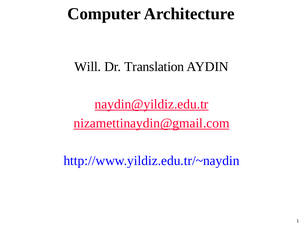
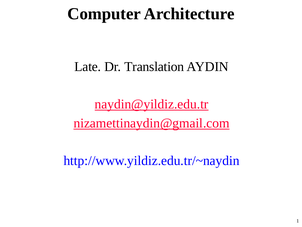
Will: Will -> Late (88, 66)
